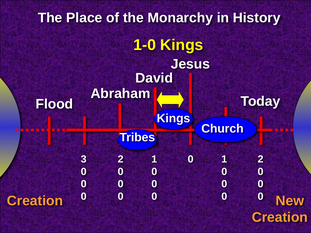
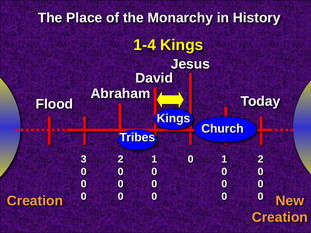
1-0: 1-0 -> 1-4 (145, 45)
